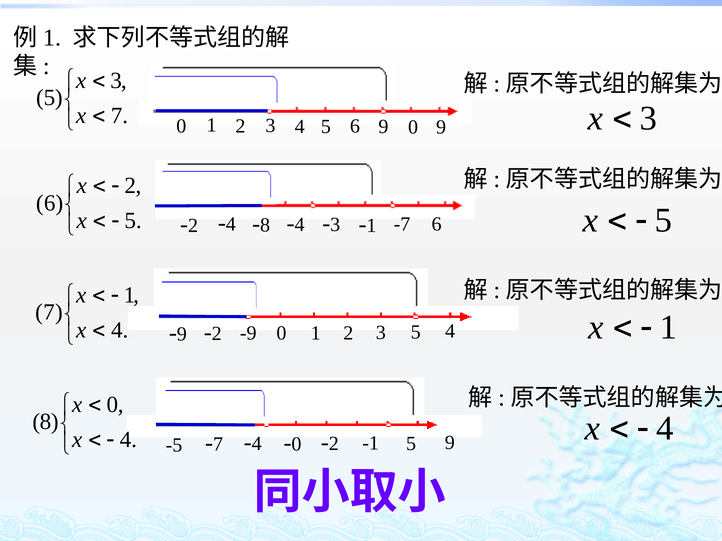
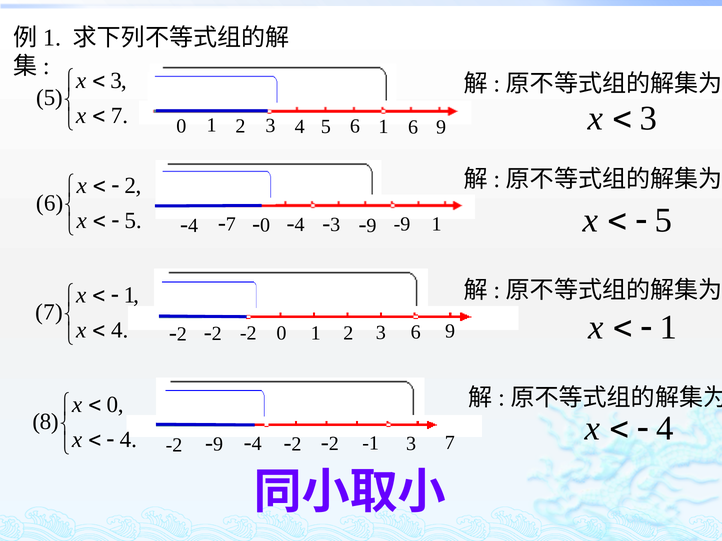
3 0: 0 -> 6 (413, 127)
9: 9 -> 1 (383, 127)
4 6: 6 -> 1 (437, 224)
-7: -7 -> -9 (402, 225)
8: 8 -> 0 (265, 225)
1: 1 -> 9 (372, 226)
2: 2 -> 4 (193, 226)
4: 4 -> 7 (231, 224)
9: 9 -> 2 (182, 334)
2 -9: -9 -> -2 (248, 334)
0 5: 5 -> 6 (416, 332)
3 4: 4 -> 9 (450, 331)
7: 7 -> 9 (218, 445)
0: 0 -> 2 (296, 445)
2 5: 5 -> 3 (411, 444)
-1 9: 9 -> 7 (450, 443)
-5: -5 -> -2 (174, 445)
